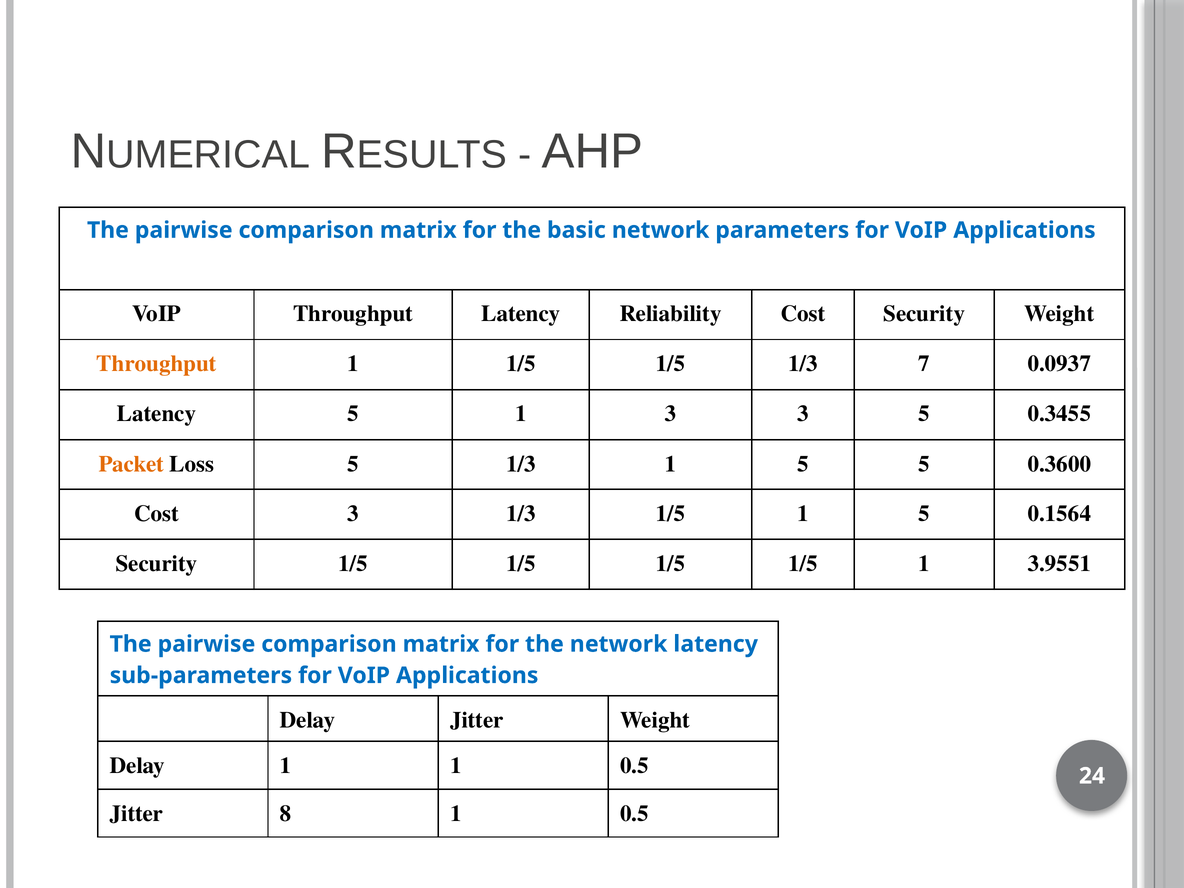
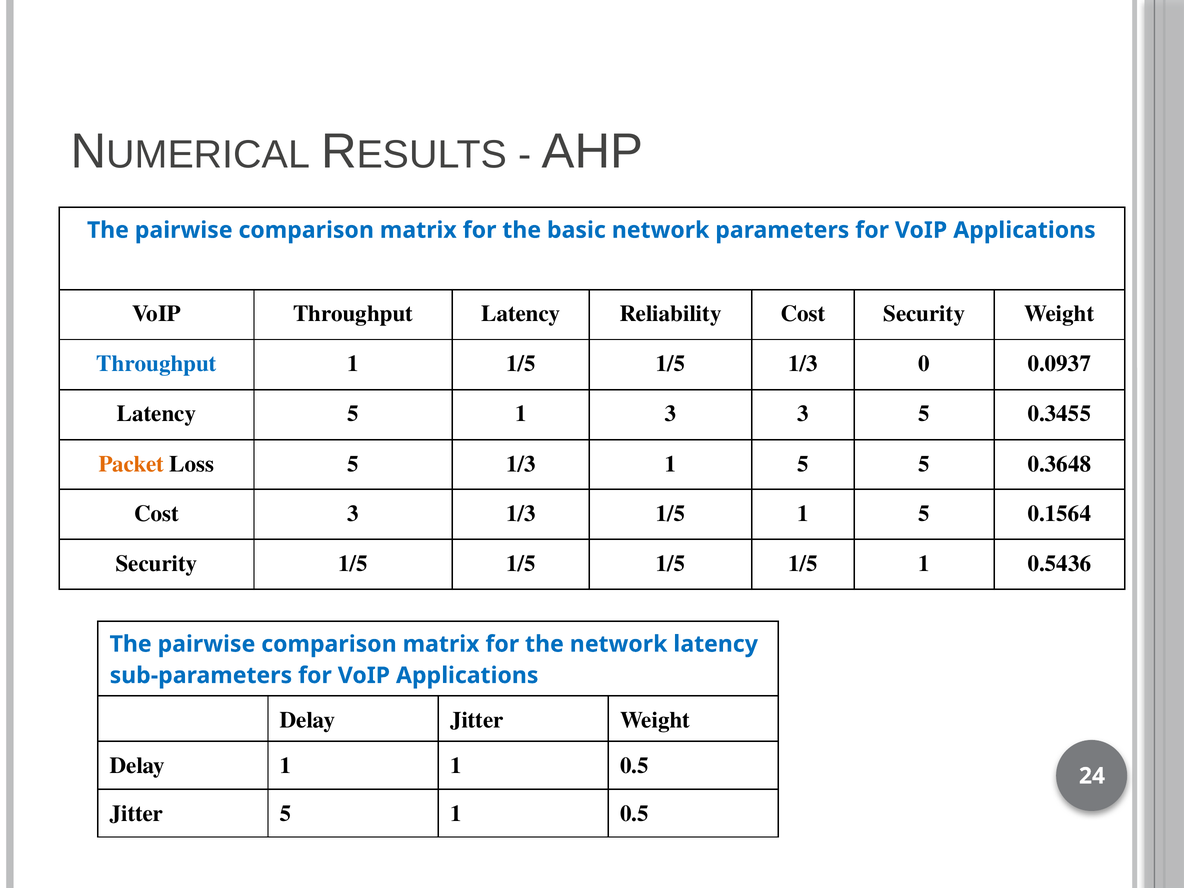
Throughput colour: orange -> blue (157, 364)
7: 7 -> 0 (924, 364)
0.3600: 0.3600 -> 0.3648 (1059, 464)
3.9551: 3.9551 -> 0.5436 (1059, 564)
Jitter 8: 8 -> 5 (286, 813)
